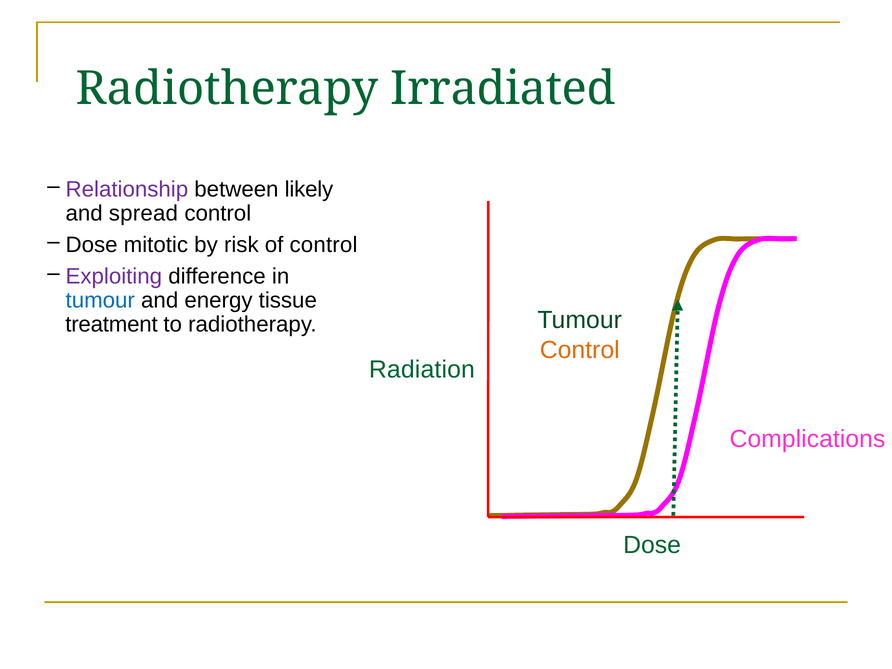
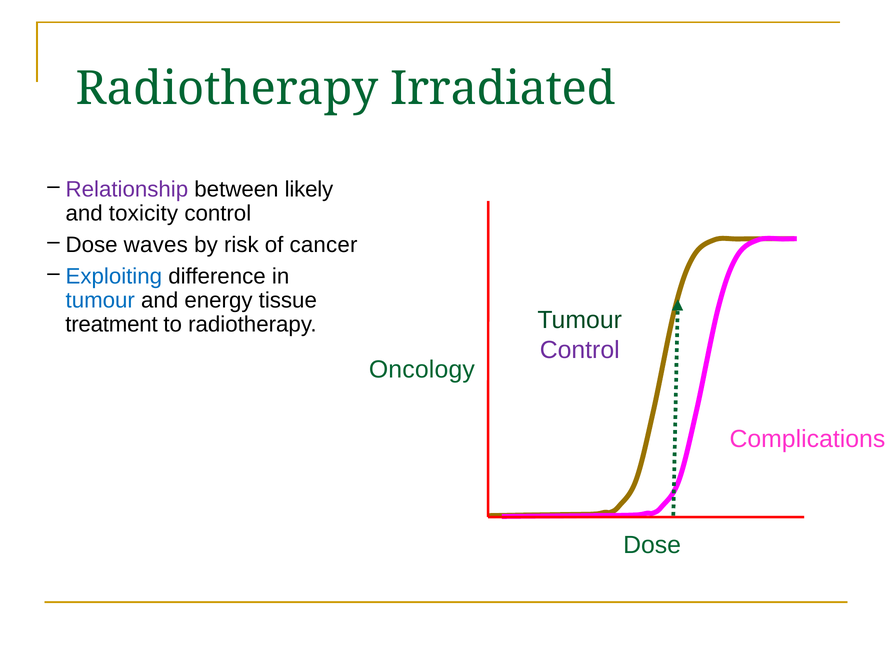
spread: spread -> toxicity (143, 213)
mitotic: mitotic -> waves (156, 245)
of control: control -> cancer (323, 245)
Exploiting colour: purple -> blue (114, 276)
Control colour: orange -> purple (580, 350)
Radiation: Radiation -> Oncology (422, 370)
